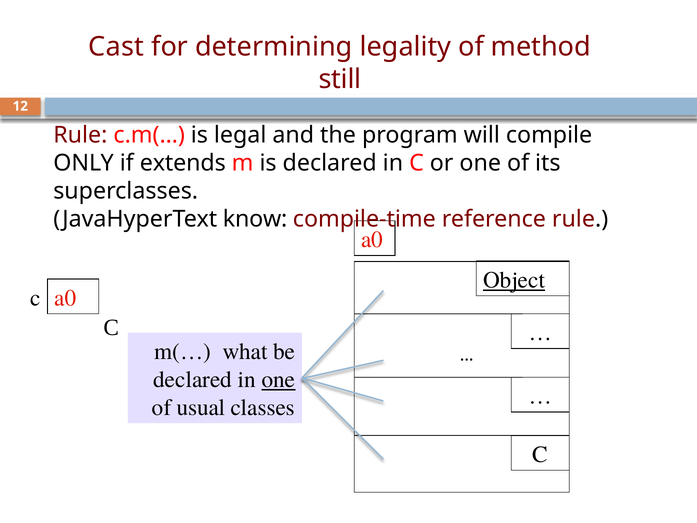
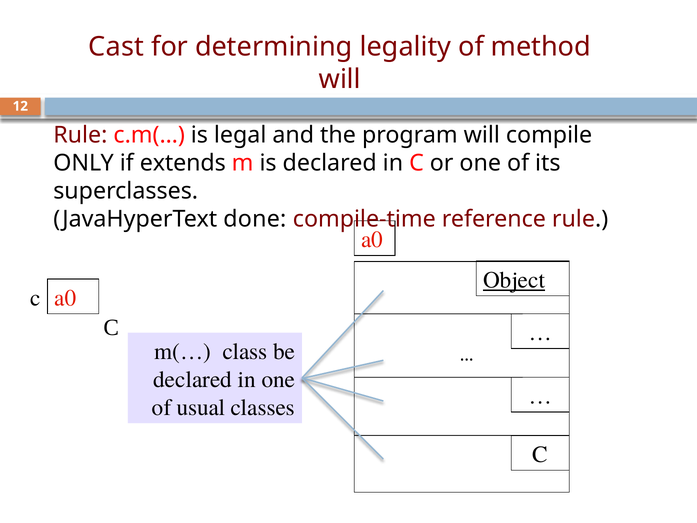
still: still -> will (340, 79)
know: know -> done (255, 219)
what: what -> class (245, 352)
one underline: present -> none (278, 379)
